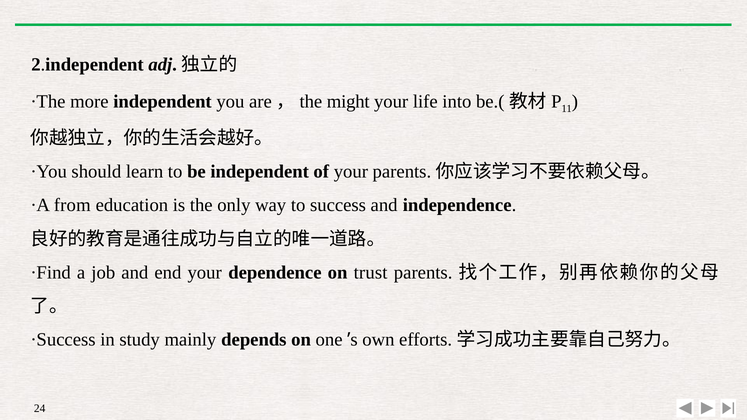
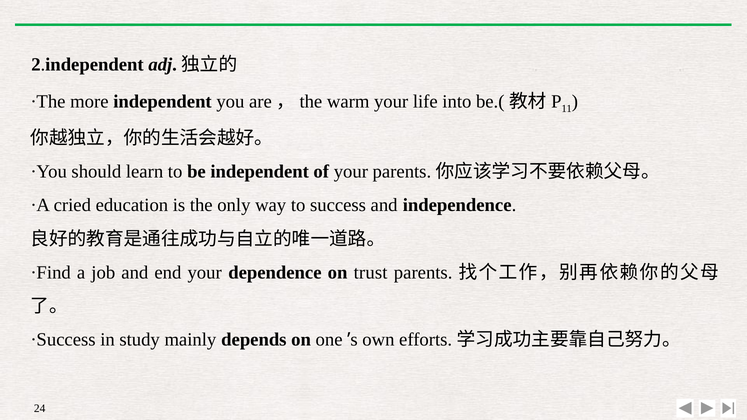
might: might -> warm (348, 102)
from: from -> cried (72, 205)
